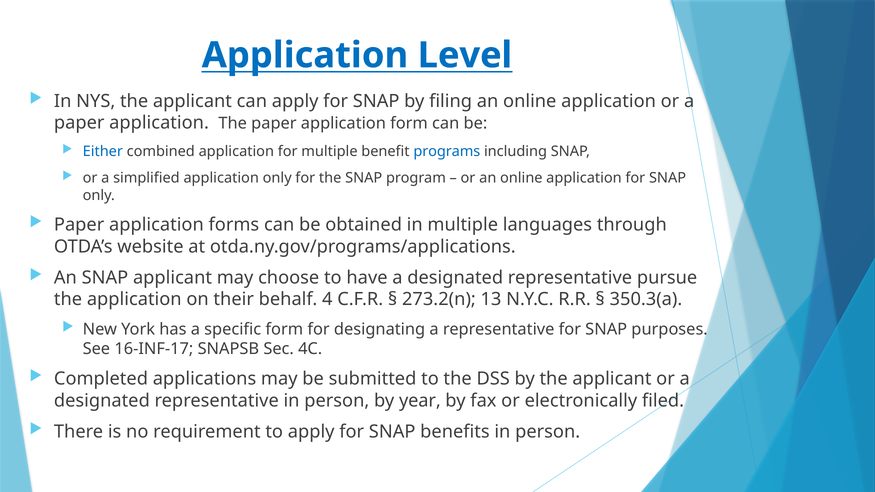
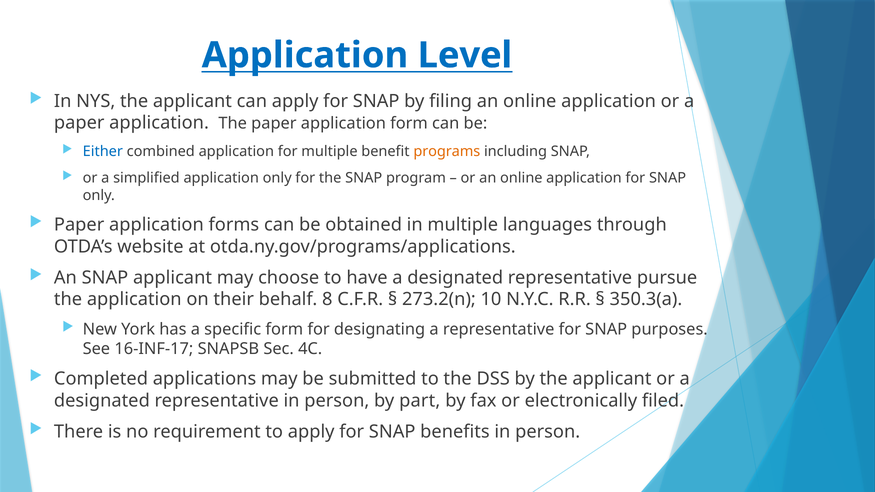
programs colour: blue -> orange (447, 152)
4: 4 -> 8 (327, 299)
13: 13 -> 10 (491, 299)
year: year -> part (420, 401)
